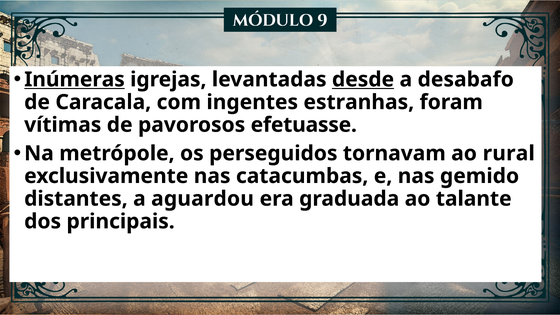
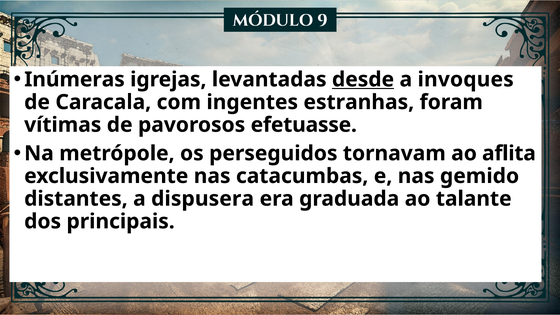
Inúmeras underline: present -> none (74, 79)
desabafo: desabafo -> invoques (466, 79)
rural: rural -> aflita (509, 153)
aguardou: aguardou -> dispusera (203, 199)
